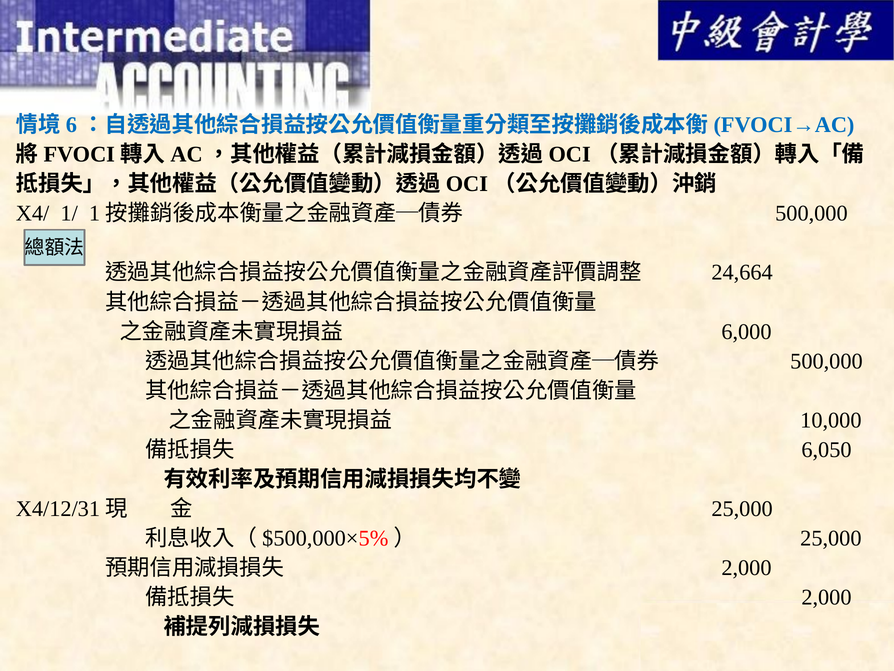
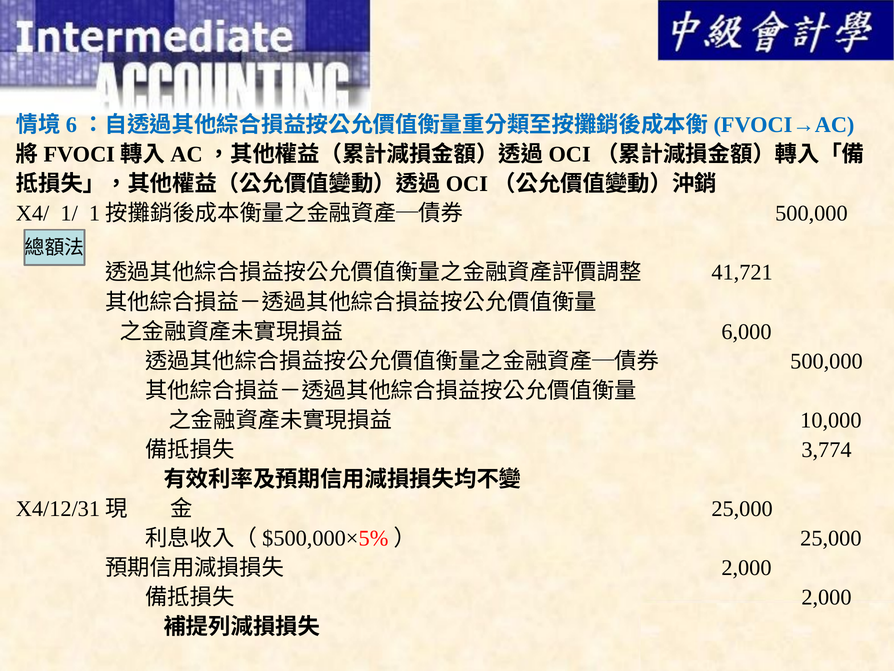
24,664: 24,664 -> 41,721 (742, 272)
6,050: 6,050 -> 3,774 (826, 449)
